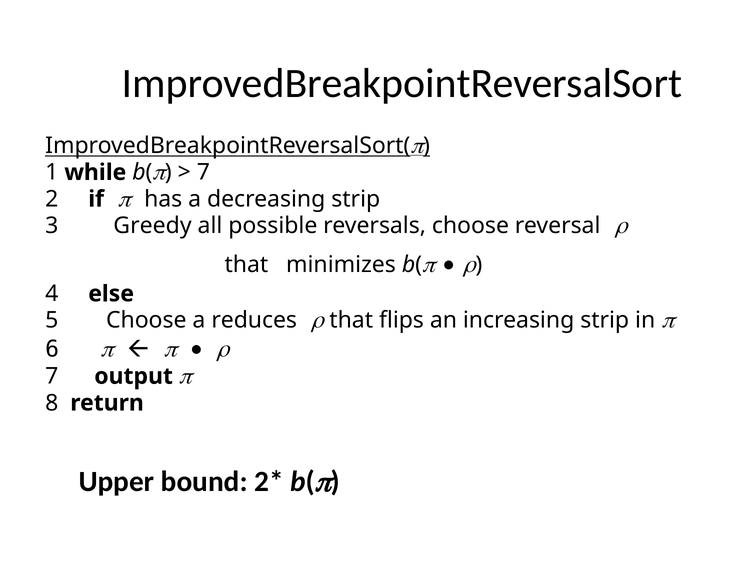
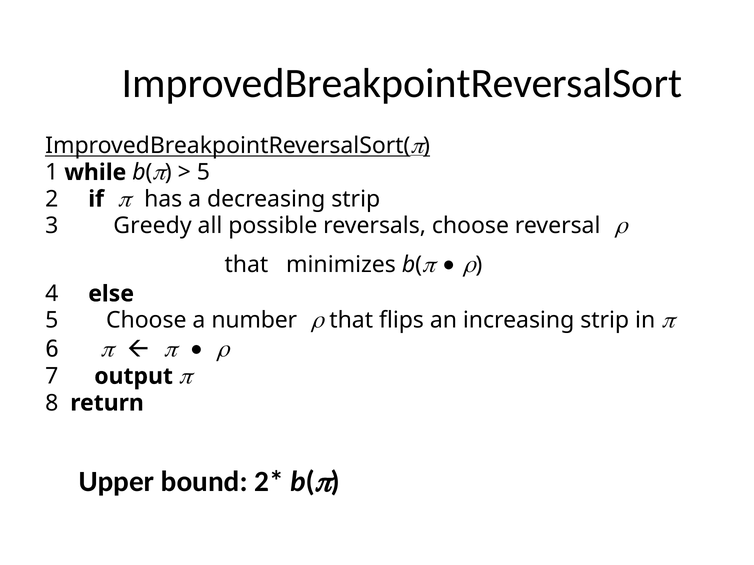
7: 7 -> 5 (203, 173)
reduces: reduces -> number (254, 321)
